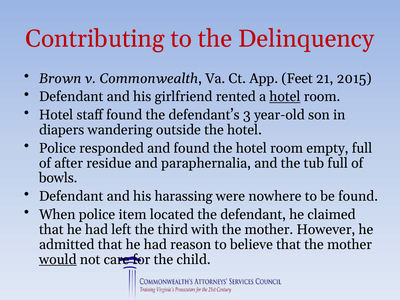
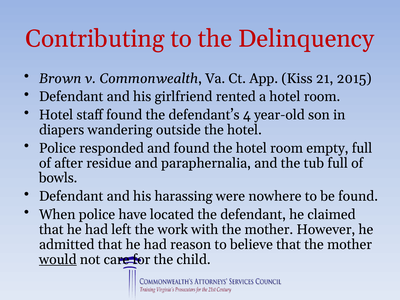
Feet: Feet -> Kiss (297, 79)
hotel underline: present -> none (285, 97)
3: 3 -> 4 (247, 115)
item: item -> have (133, 214)
third: third -> work (173, 229)
